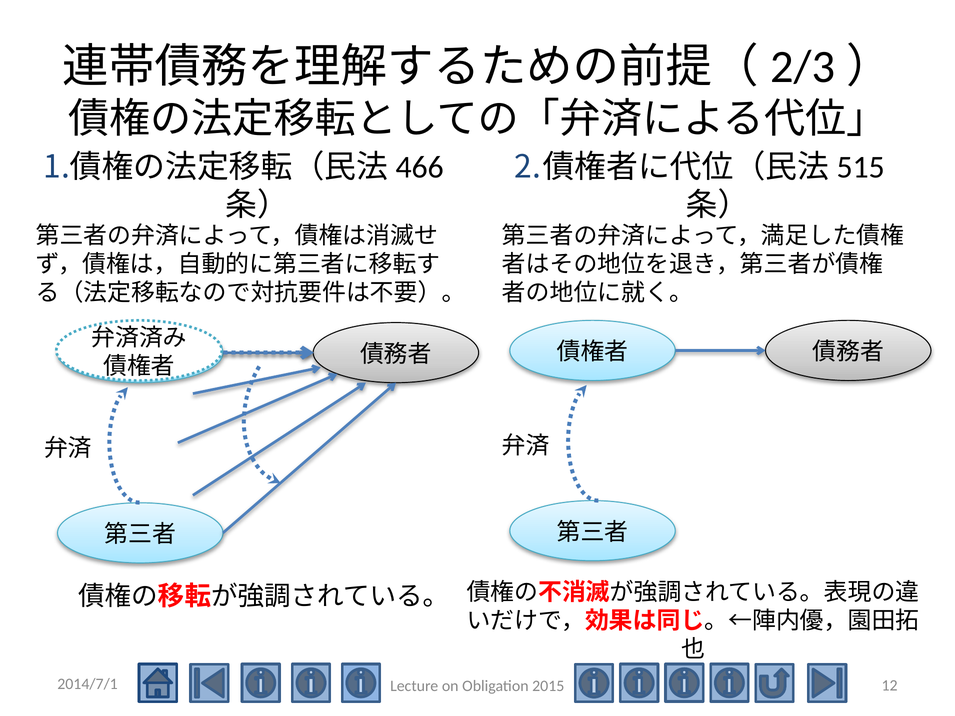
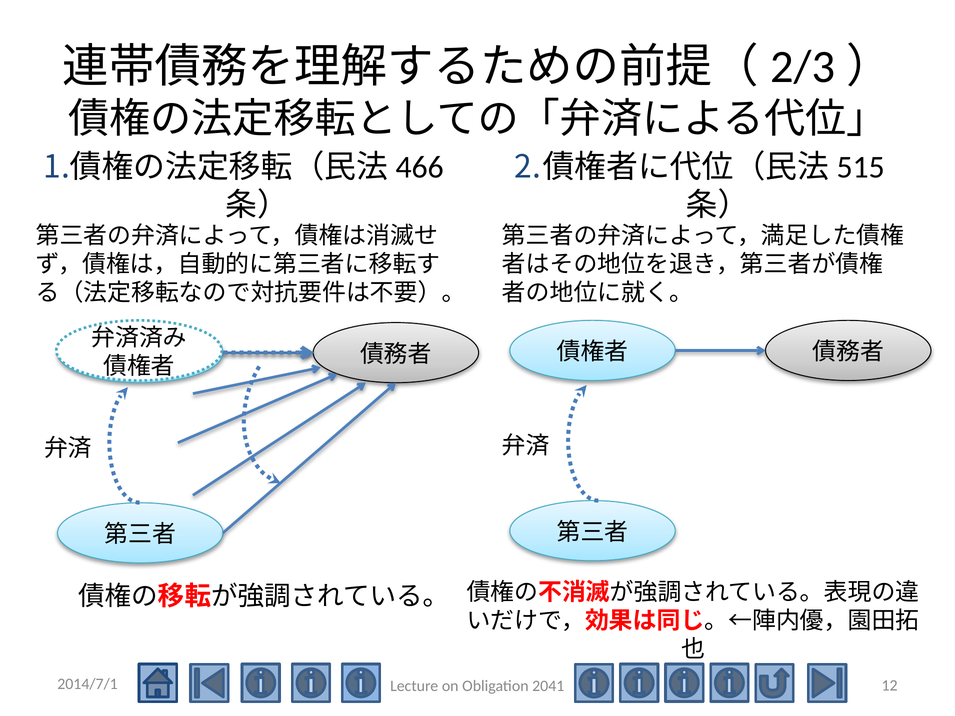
2015: 2015 -> 2041 (548, 686)
